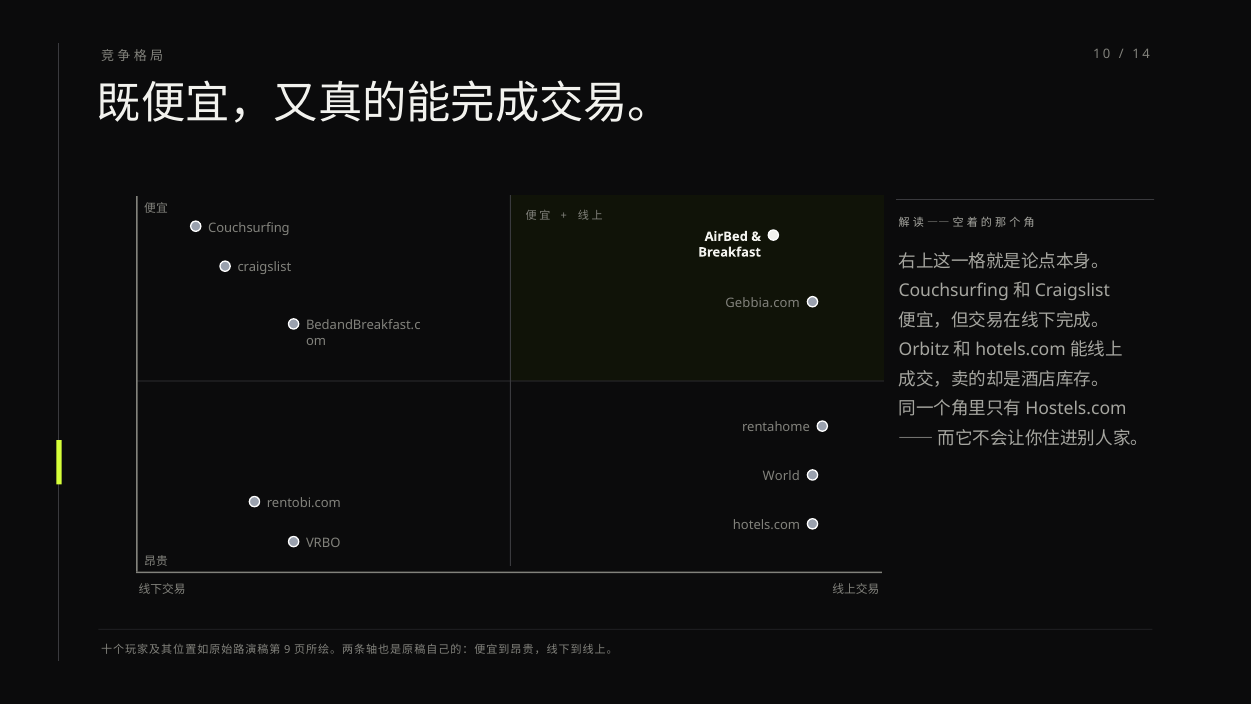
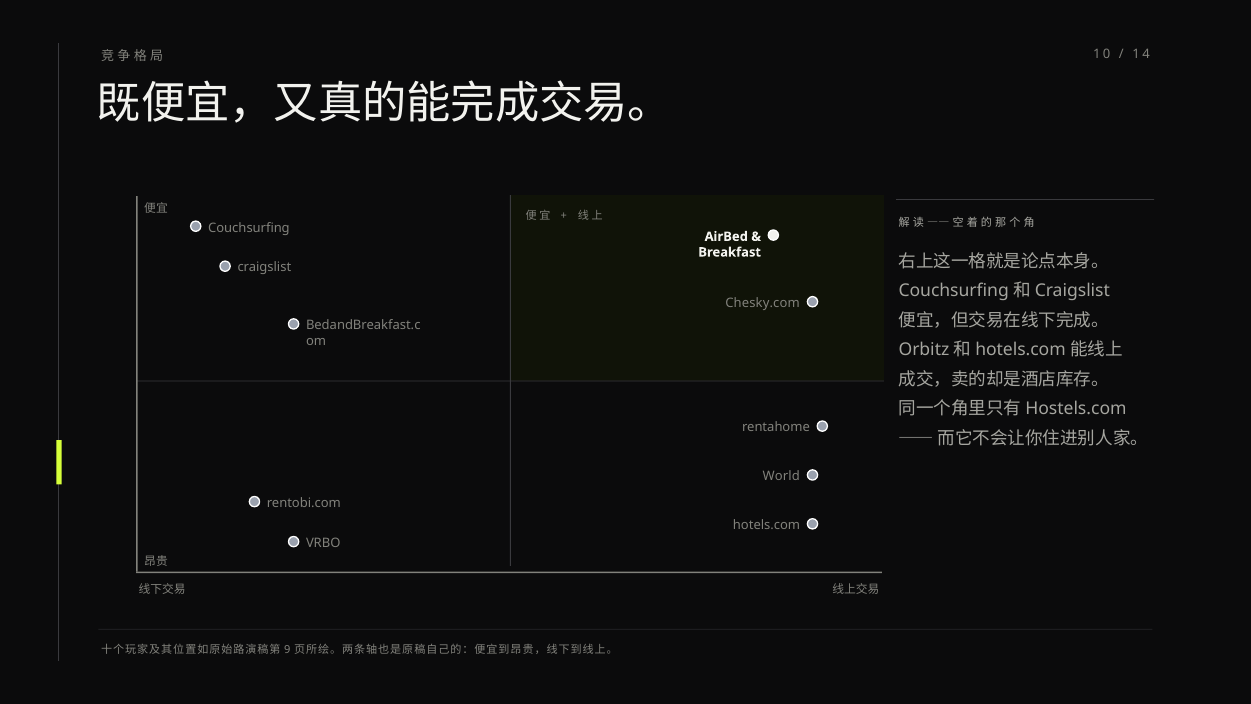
Gebbia.com: Gebbia.com -> Chesky.com (763, 303)
